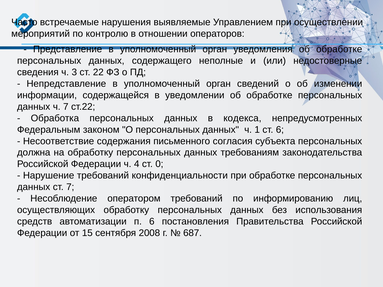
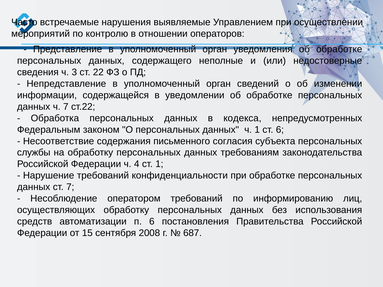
должна: должна -> службы (34, 153)
ст 0: 0 -> 1 (159, 164)
